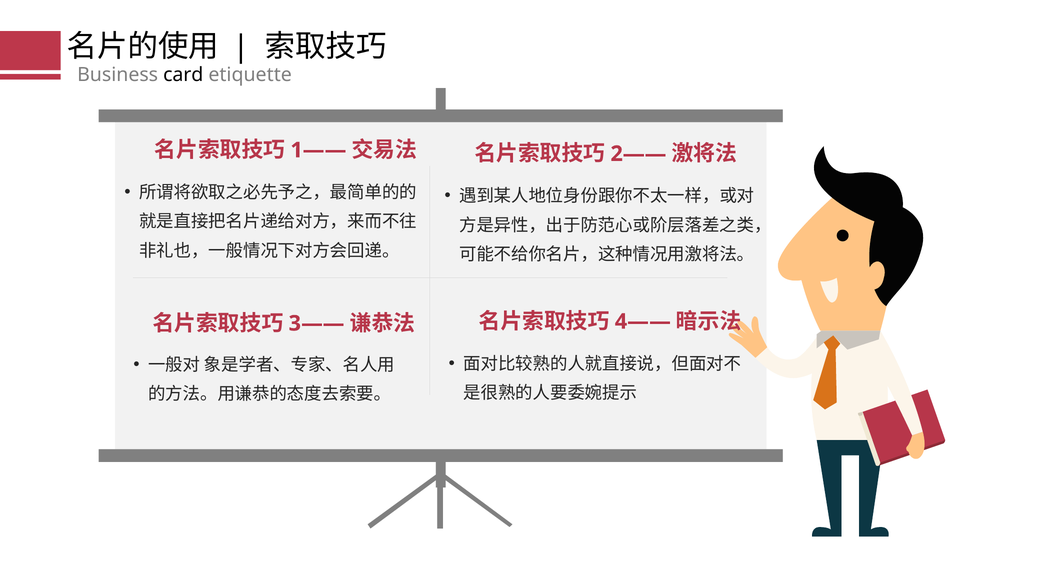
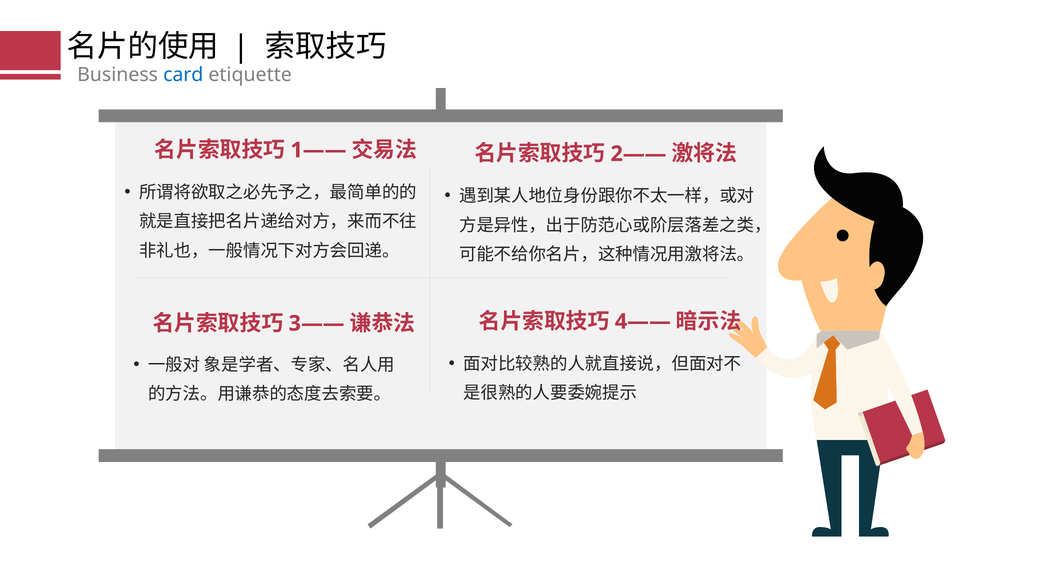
card colour: black -> blue (183, 75)
